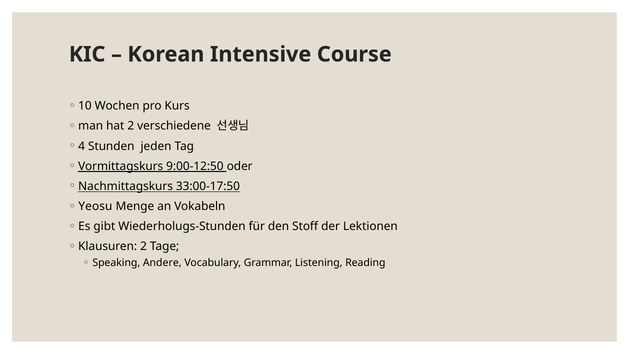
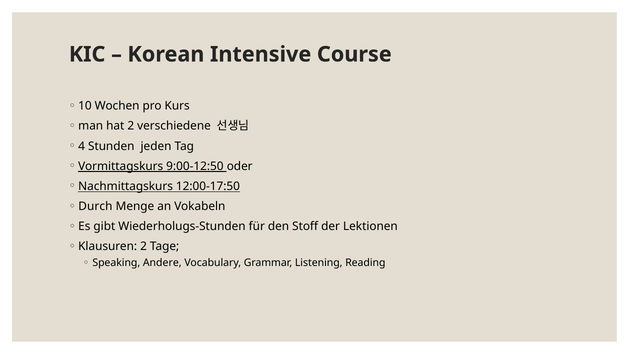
33:00-17:50: 33:00-17:50 -> 12:00-17:50 (208, 186)
Yeosu: Yeosu -> Durch (95, 206)
